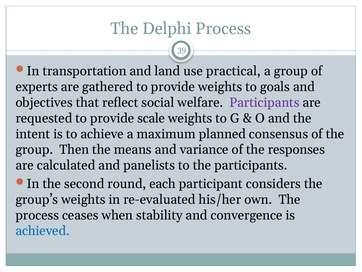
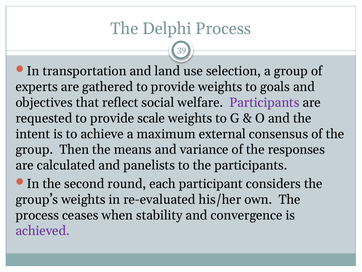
practical: practical -> selection (233, 71)
planned: planned -> external (222, 134)
achieved colour: blue -> purple (43, 230)
